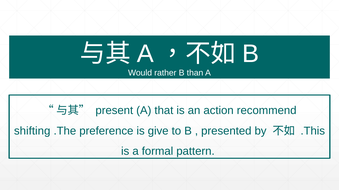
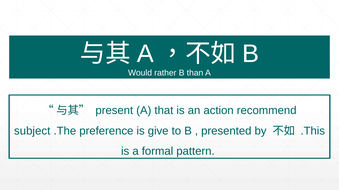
shifting: shifting -> subject (32, 131)
